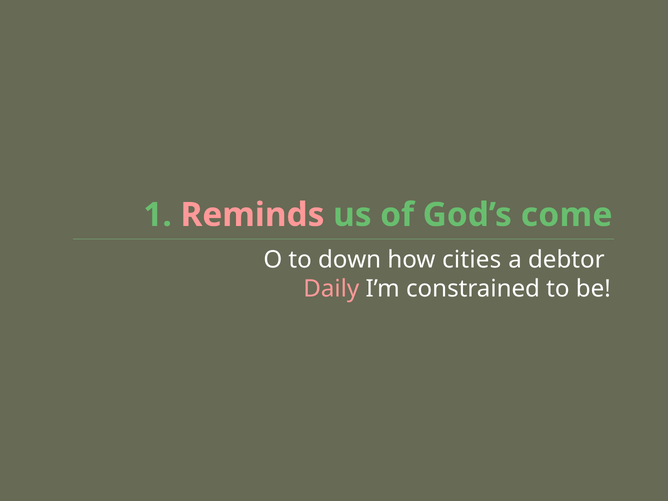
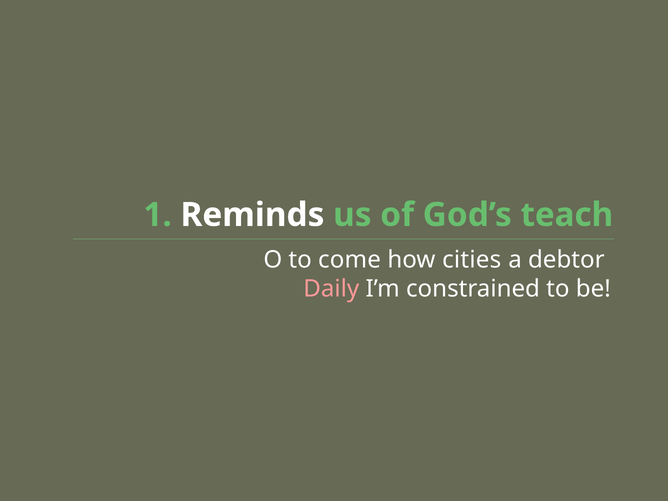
Reminds colour: pink -> white (252, 215)
come: come -> teach (567, 215)
down: down -> come (349, 260)
